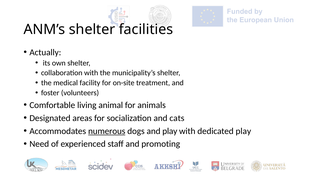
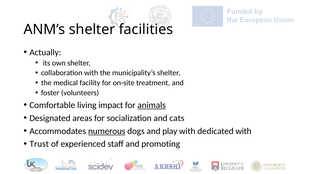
animal: animal -> impact (111, 105)
animals underline: none -> present (152, 105)
dedicated play: play -> with (243, 131)
Need: Need -> Trust (39, 144)
